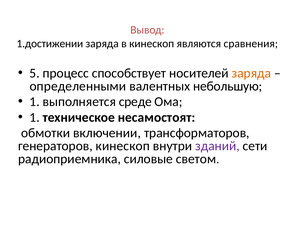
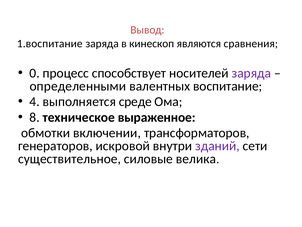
1.достижении: 1.достижении -> 1.воспитание (50, 43)
5: 5 -> 0 (35, 73)
заряда colour: orange -> purple (251, 73)
небольшую: небольшую -> воспитание (228, 86)
1: 1 -> 4 (35, 102)
1: 1 -> 8 (35, 117)
несамостоят: несамостоят -> выраженное (157, 117)
генераторов кинескоп: кинескоп -> искровой (123, 146)
радиоприемника: радиоприемника -> существительное (70, 159)
светом: светом -> велика (196, 159)
